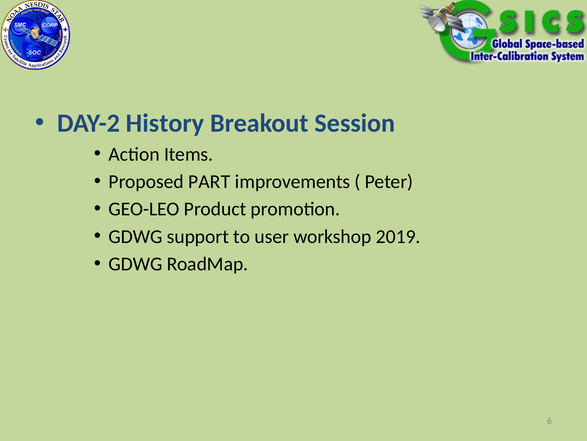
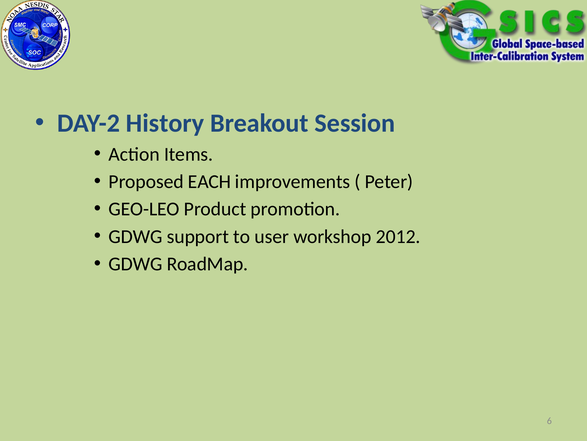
PART: PART -> EACH (209, 181)
2019: 2019 -> 2012 (398, 236)
